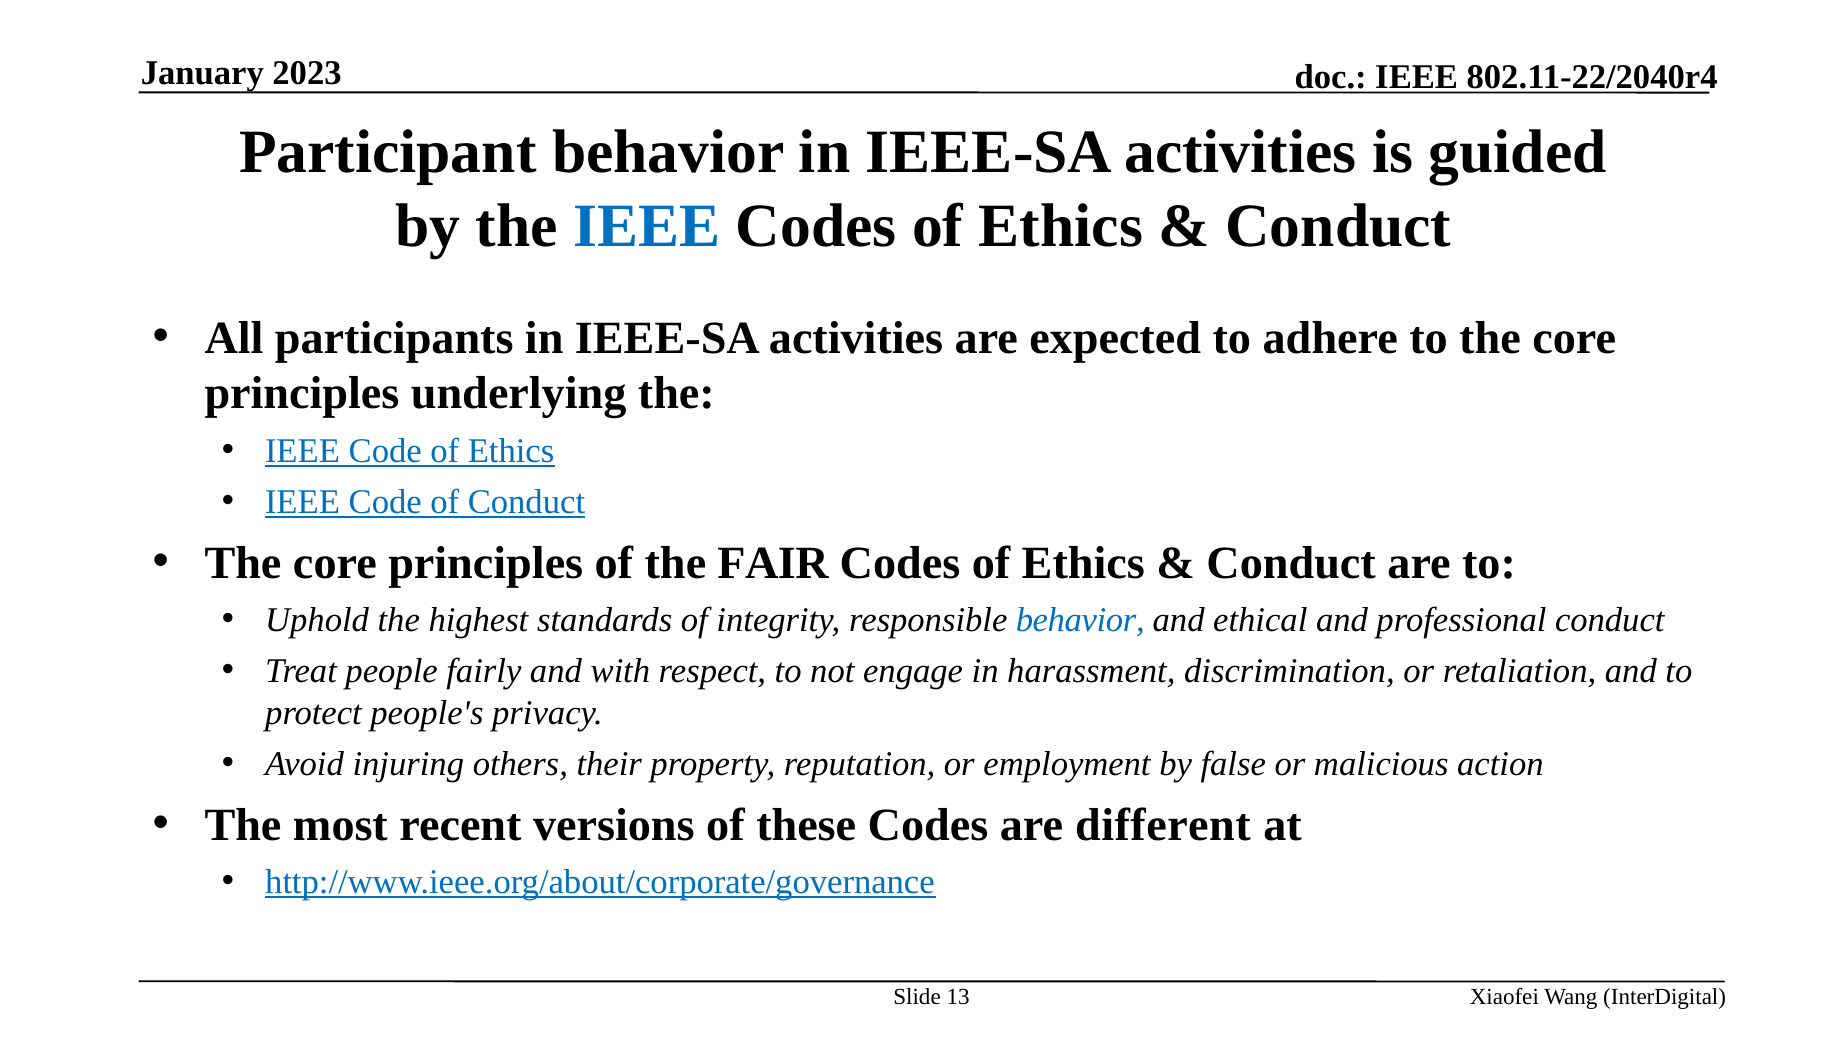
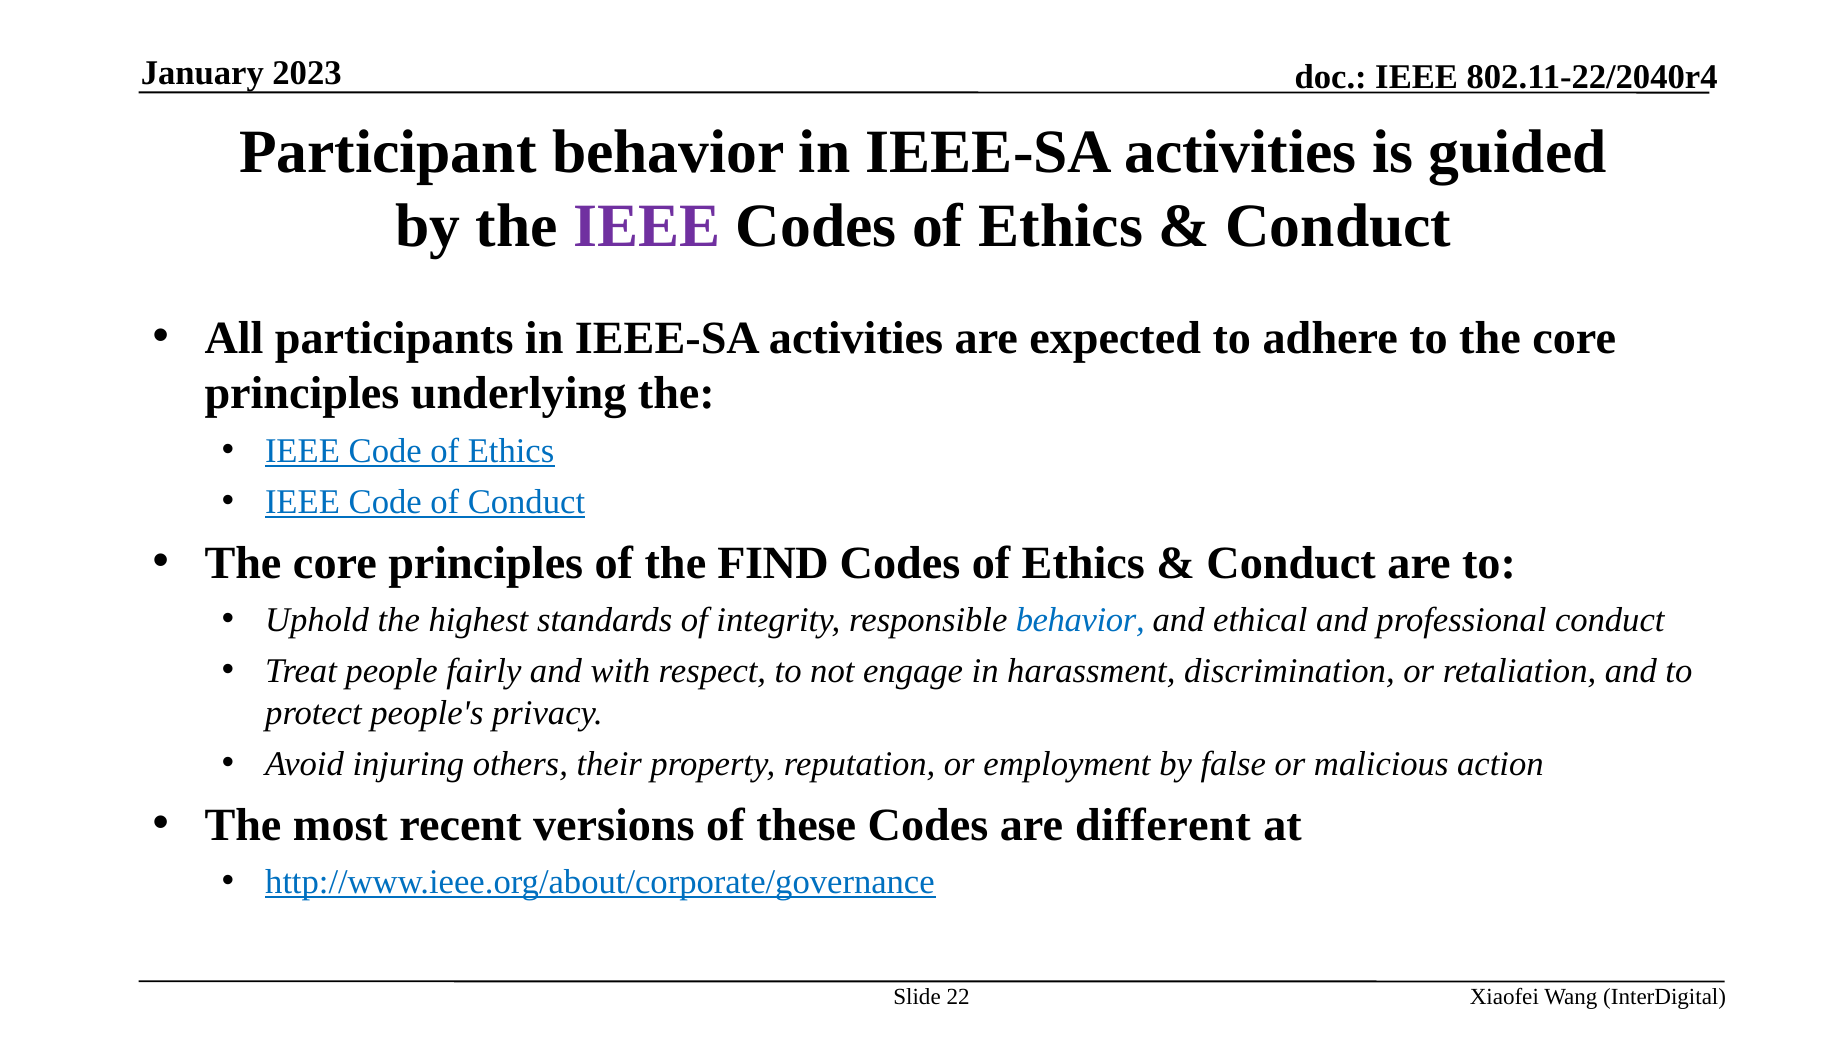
IEEE colour: blue -> purple (647, 226)
FAIR: FAIR -> FIND (773, 563)
13: 13 -> 22 (958, 997)
